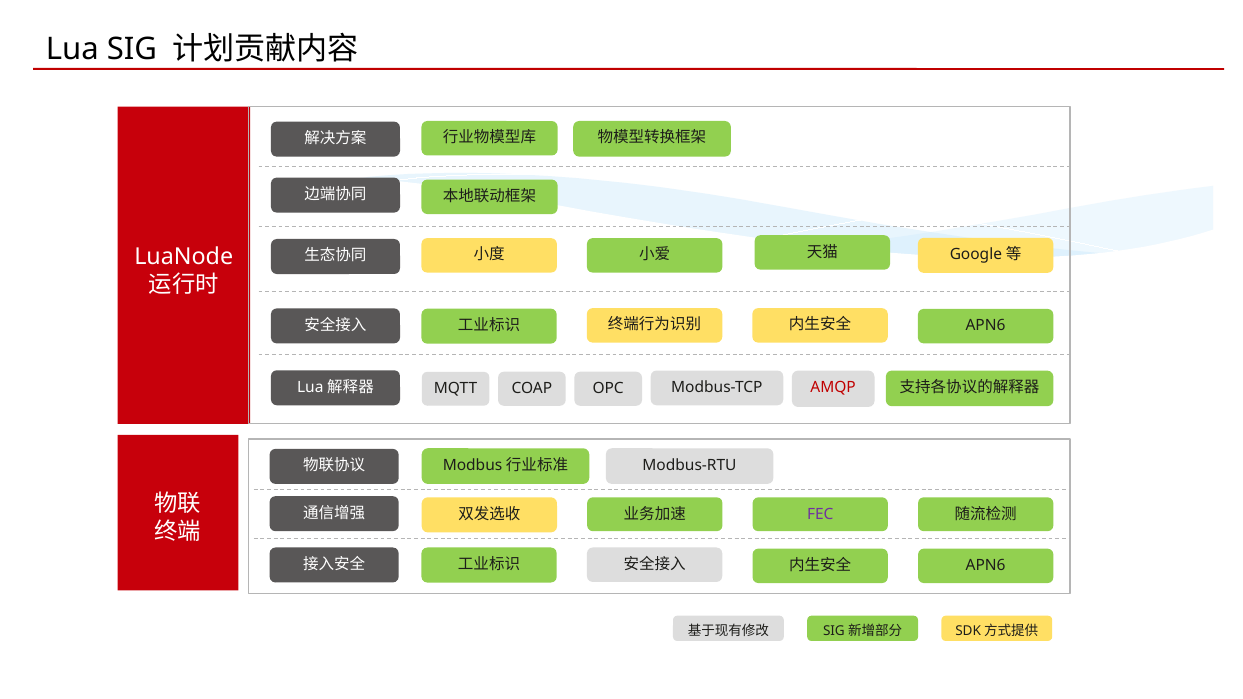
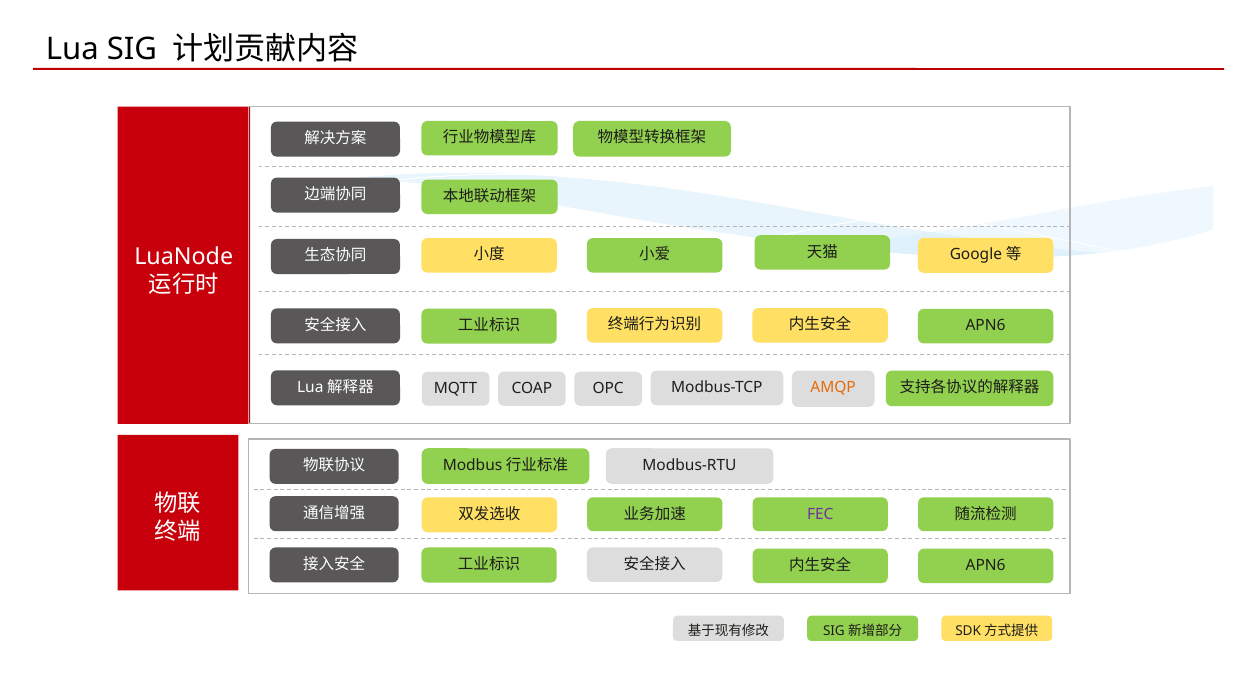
AMQP colour: red -> orange (833, 388)
